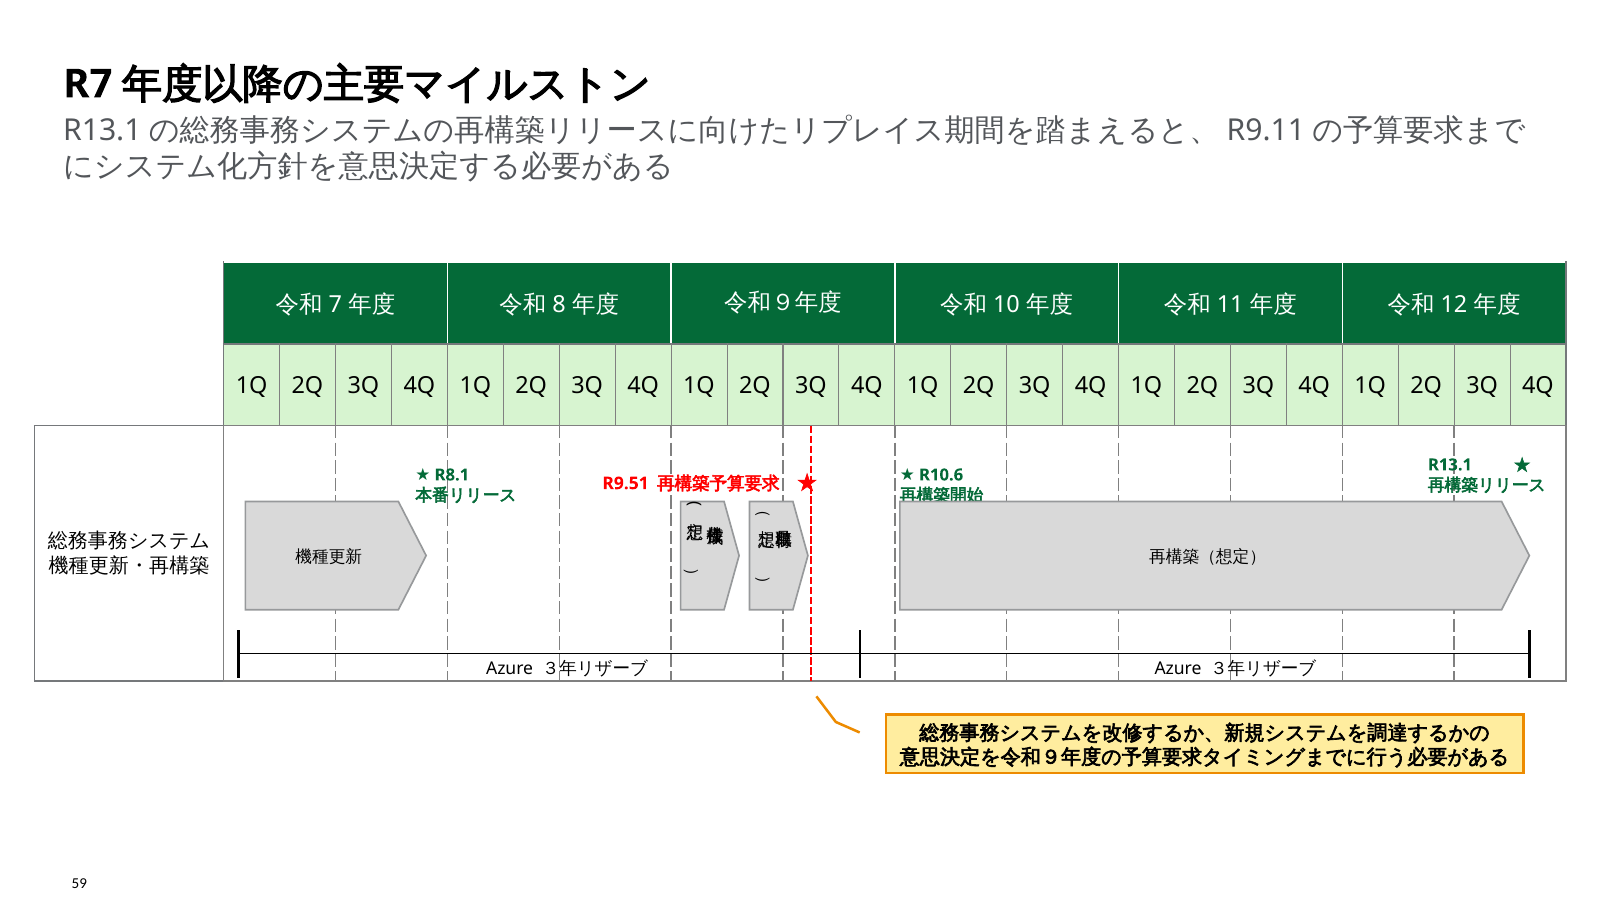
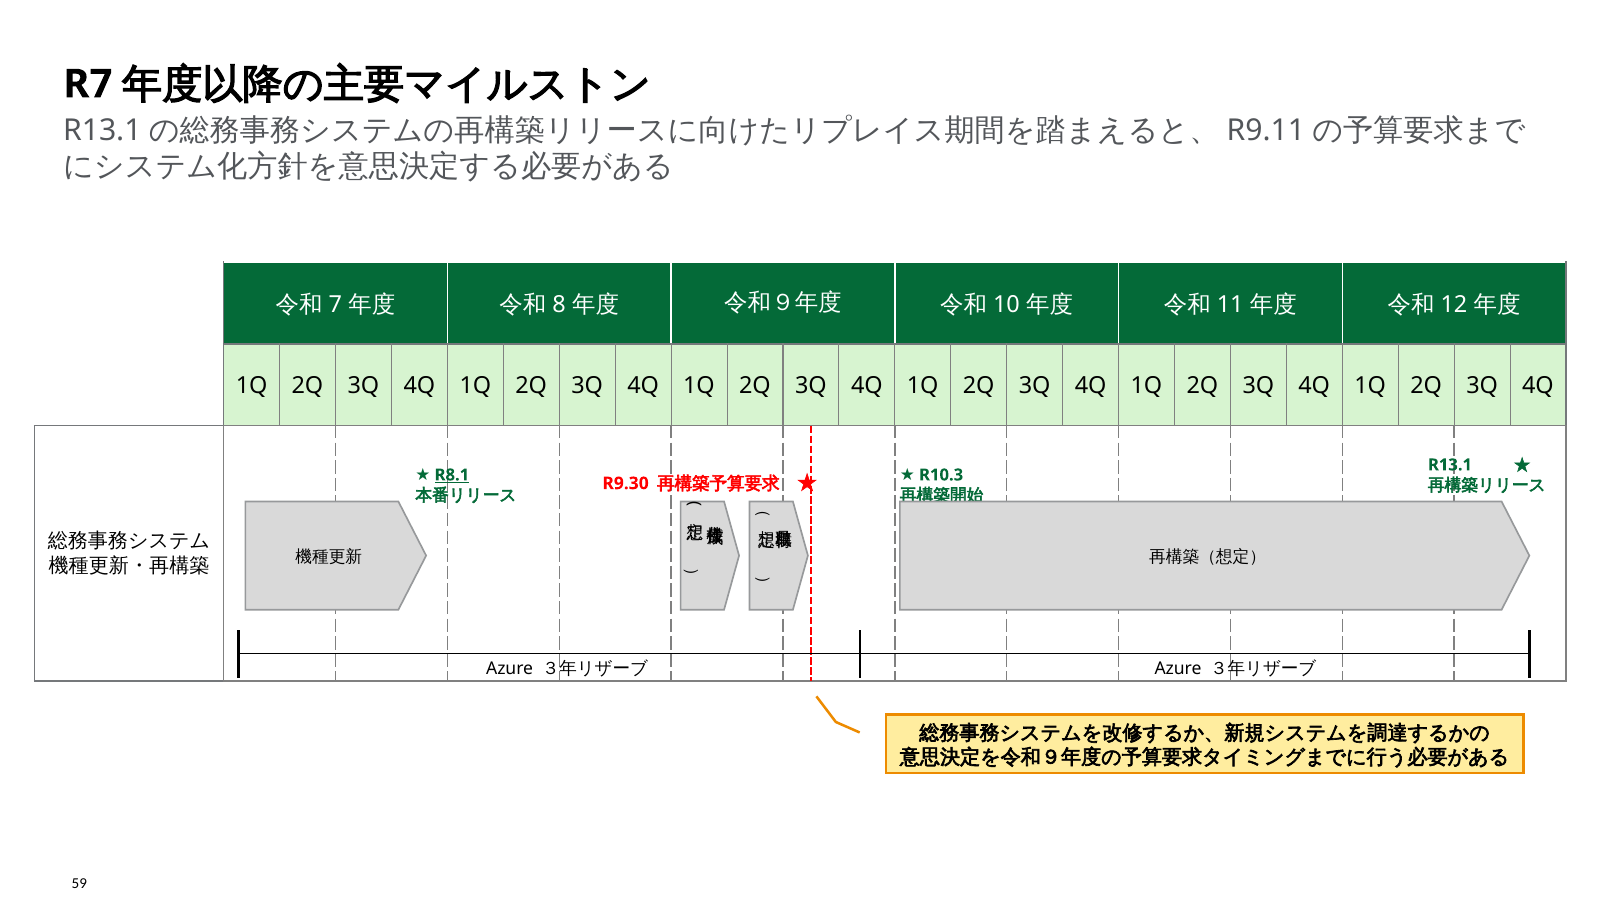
R8.1 underline: none -> present (452, 475)
R10.6: R10.6 -> R10.3 (941, 475)
R9.51: R9.51 -> R9.30 (626, 483)
